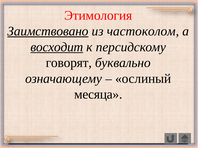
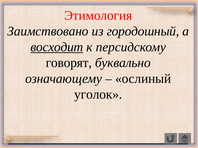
Заимствовано underline: present -> none (48, 31)
частоколом: частоколом -> городошный (143, 31)
месяца: месяца -> уголок (98, 95)
